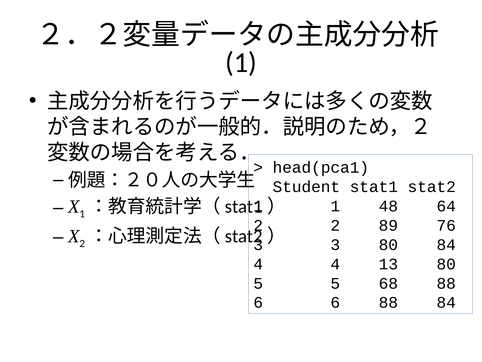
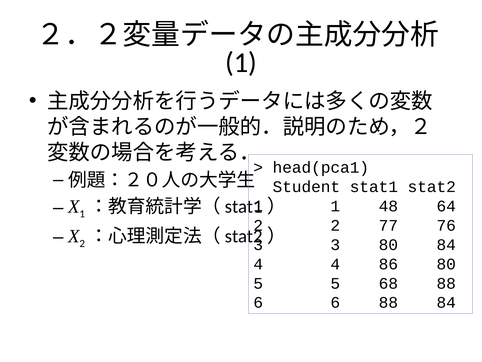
89: 89 -> 77 (388, 225)
13: 13 -> 86 (388, 264)
